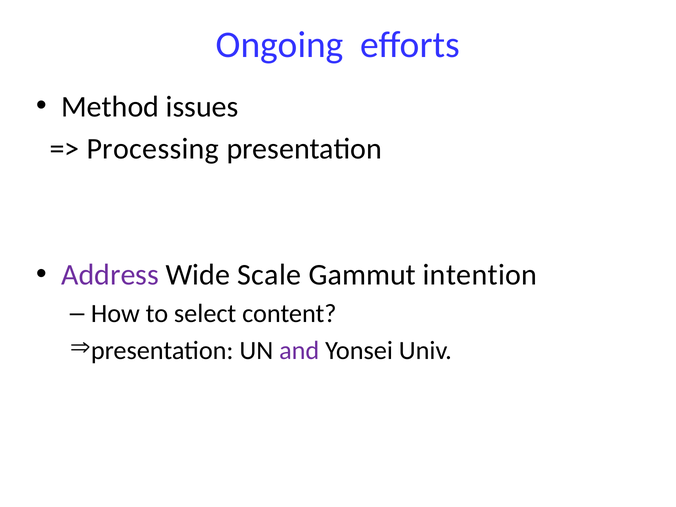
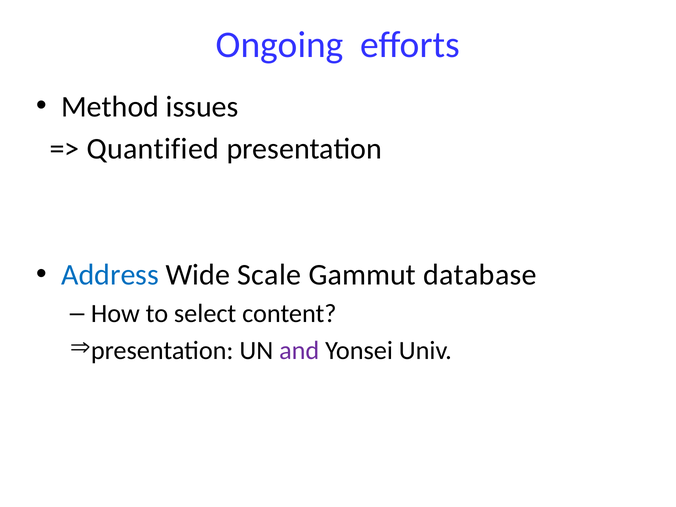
Processing: Processing -> Quantified (153, 149)
Address colour: purple -> blue (110, 275)
intention: intention -> database (480, 275)
